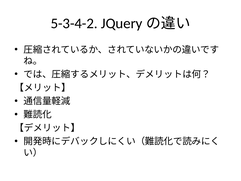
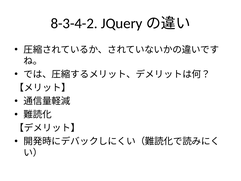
5-3-4-2: 5-3-4-2 -> 8-3-4-2 (74, 23)
